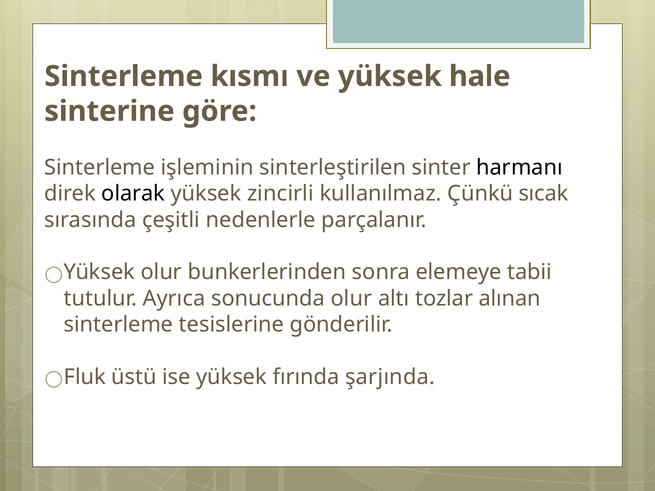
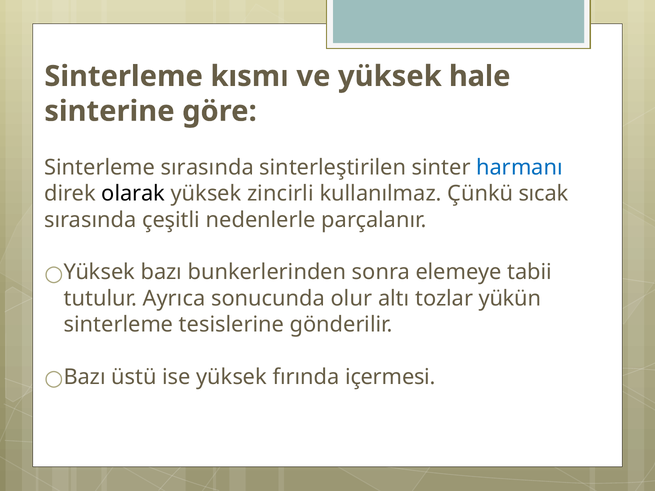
Sinterleme işleminin: işleminin -> sırasında (207, 168)
harmanı colour: black -> blue (520, 168)
Yüksek olur: olur -> bazı (161, 272)
alınan: alınan -> yükün (510, 299)
Fluk: Fluk -> Bazı (85, 377)
şarjında: şarjında -> içermesi (390, 377)
